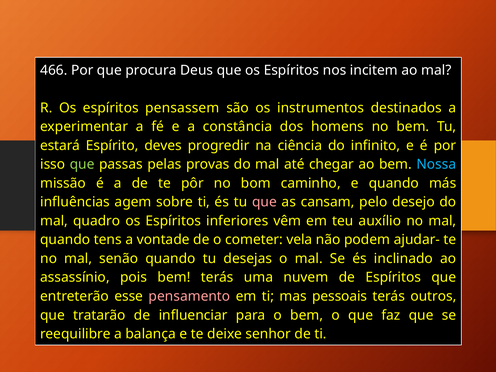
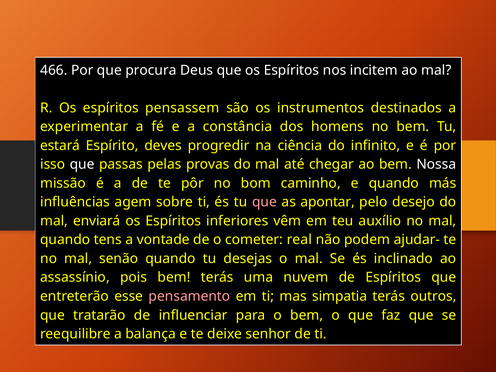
que colour: light green -> white (82, 164)
Nossa colour: light blue -> white (436, 164)
cansam: cansam -> apontar (328, 202)
quadro: quadro -> enviará (97, 221)
vela: vela -> real (299, 240)
pessoais: pessoais -> simpatia (340, 296)
